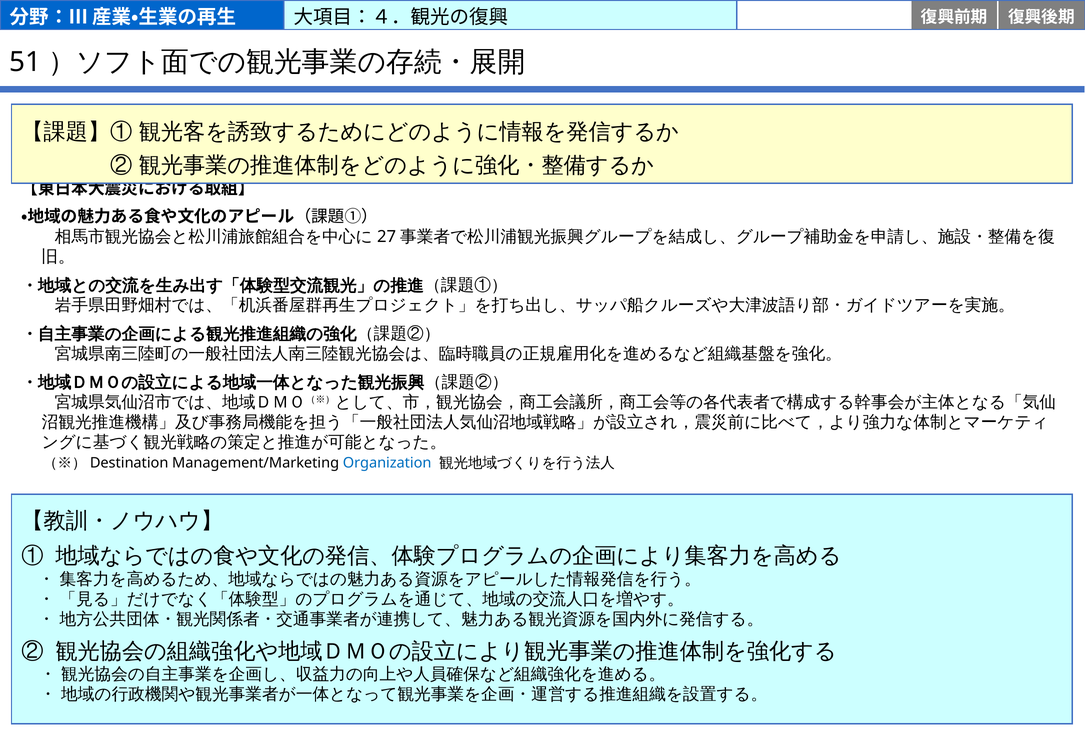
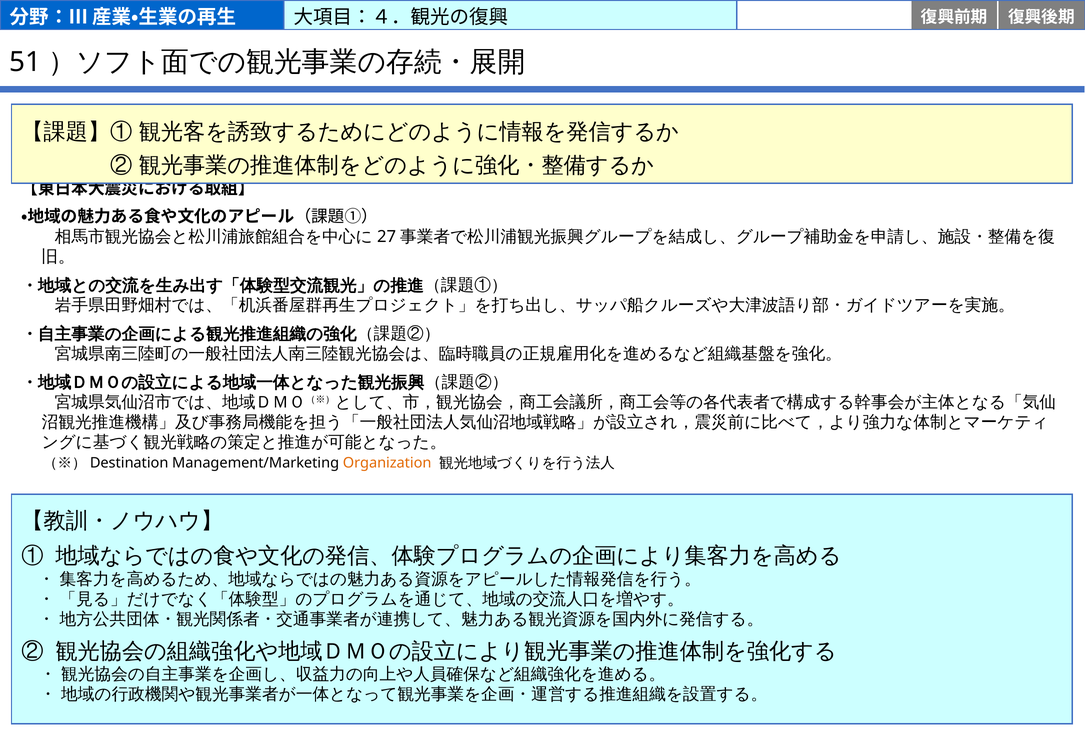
Organization colour: blue -> orange (387, 463)
